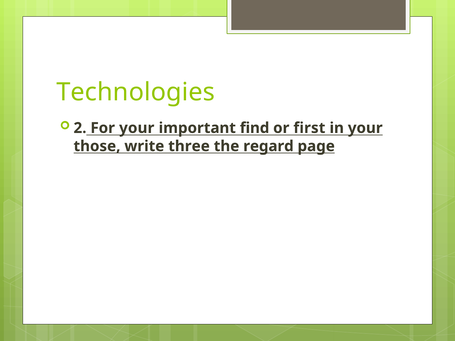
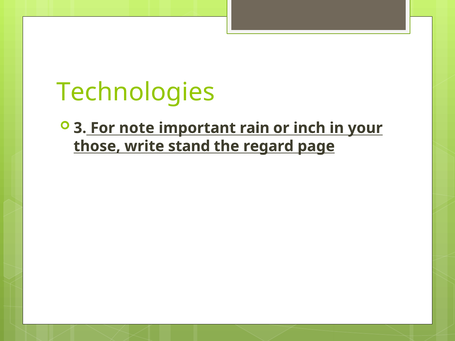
2: 2 -> 3 (80, 128)
For your: your -> note (137, 128)
find: find -> rain (255, 128)
first: first -> inch (309, 128)
three: three -> stand (189, 146)
